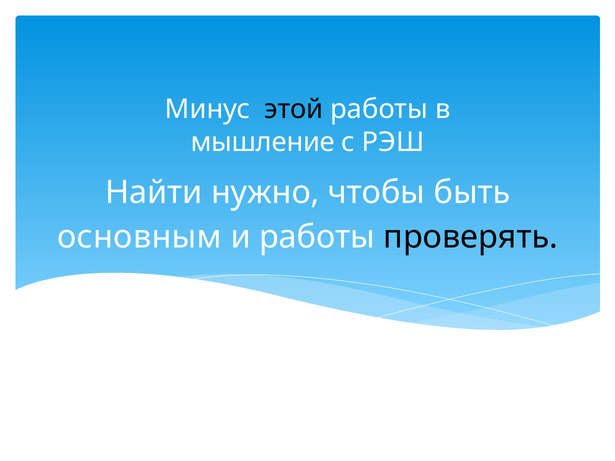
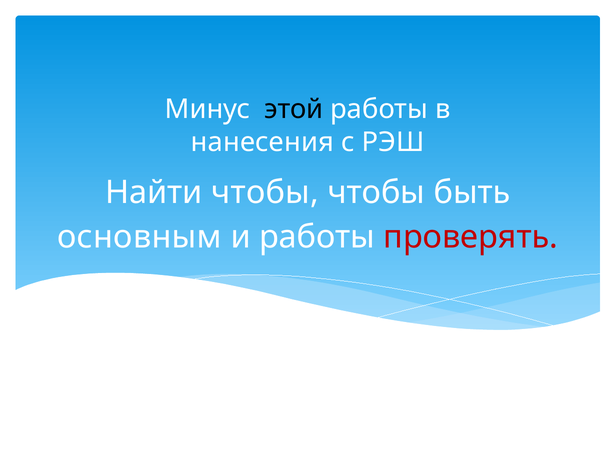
мышление: мышление -> нанесения (262, 142)
Найти нужно: нужно -> чтобы (265, 193)
проверять colour: black -> red (471, 237)
